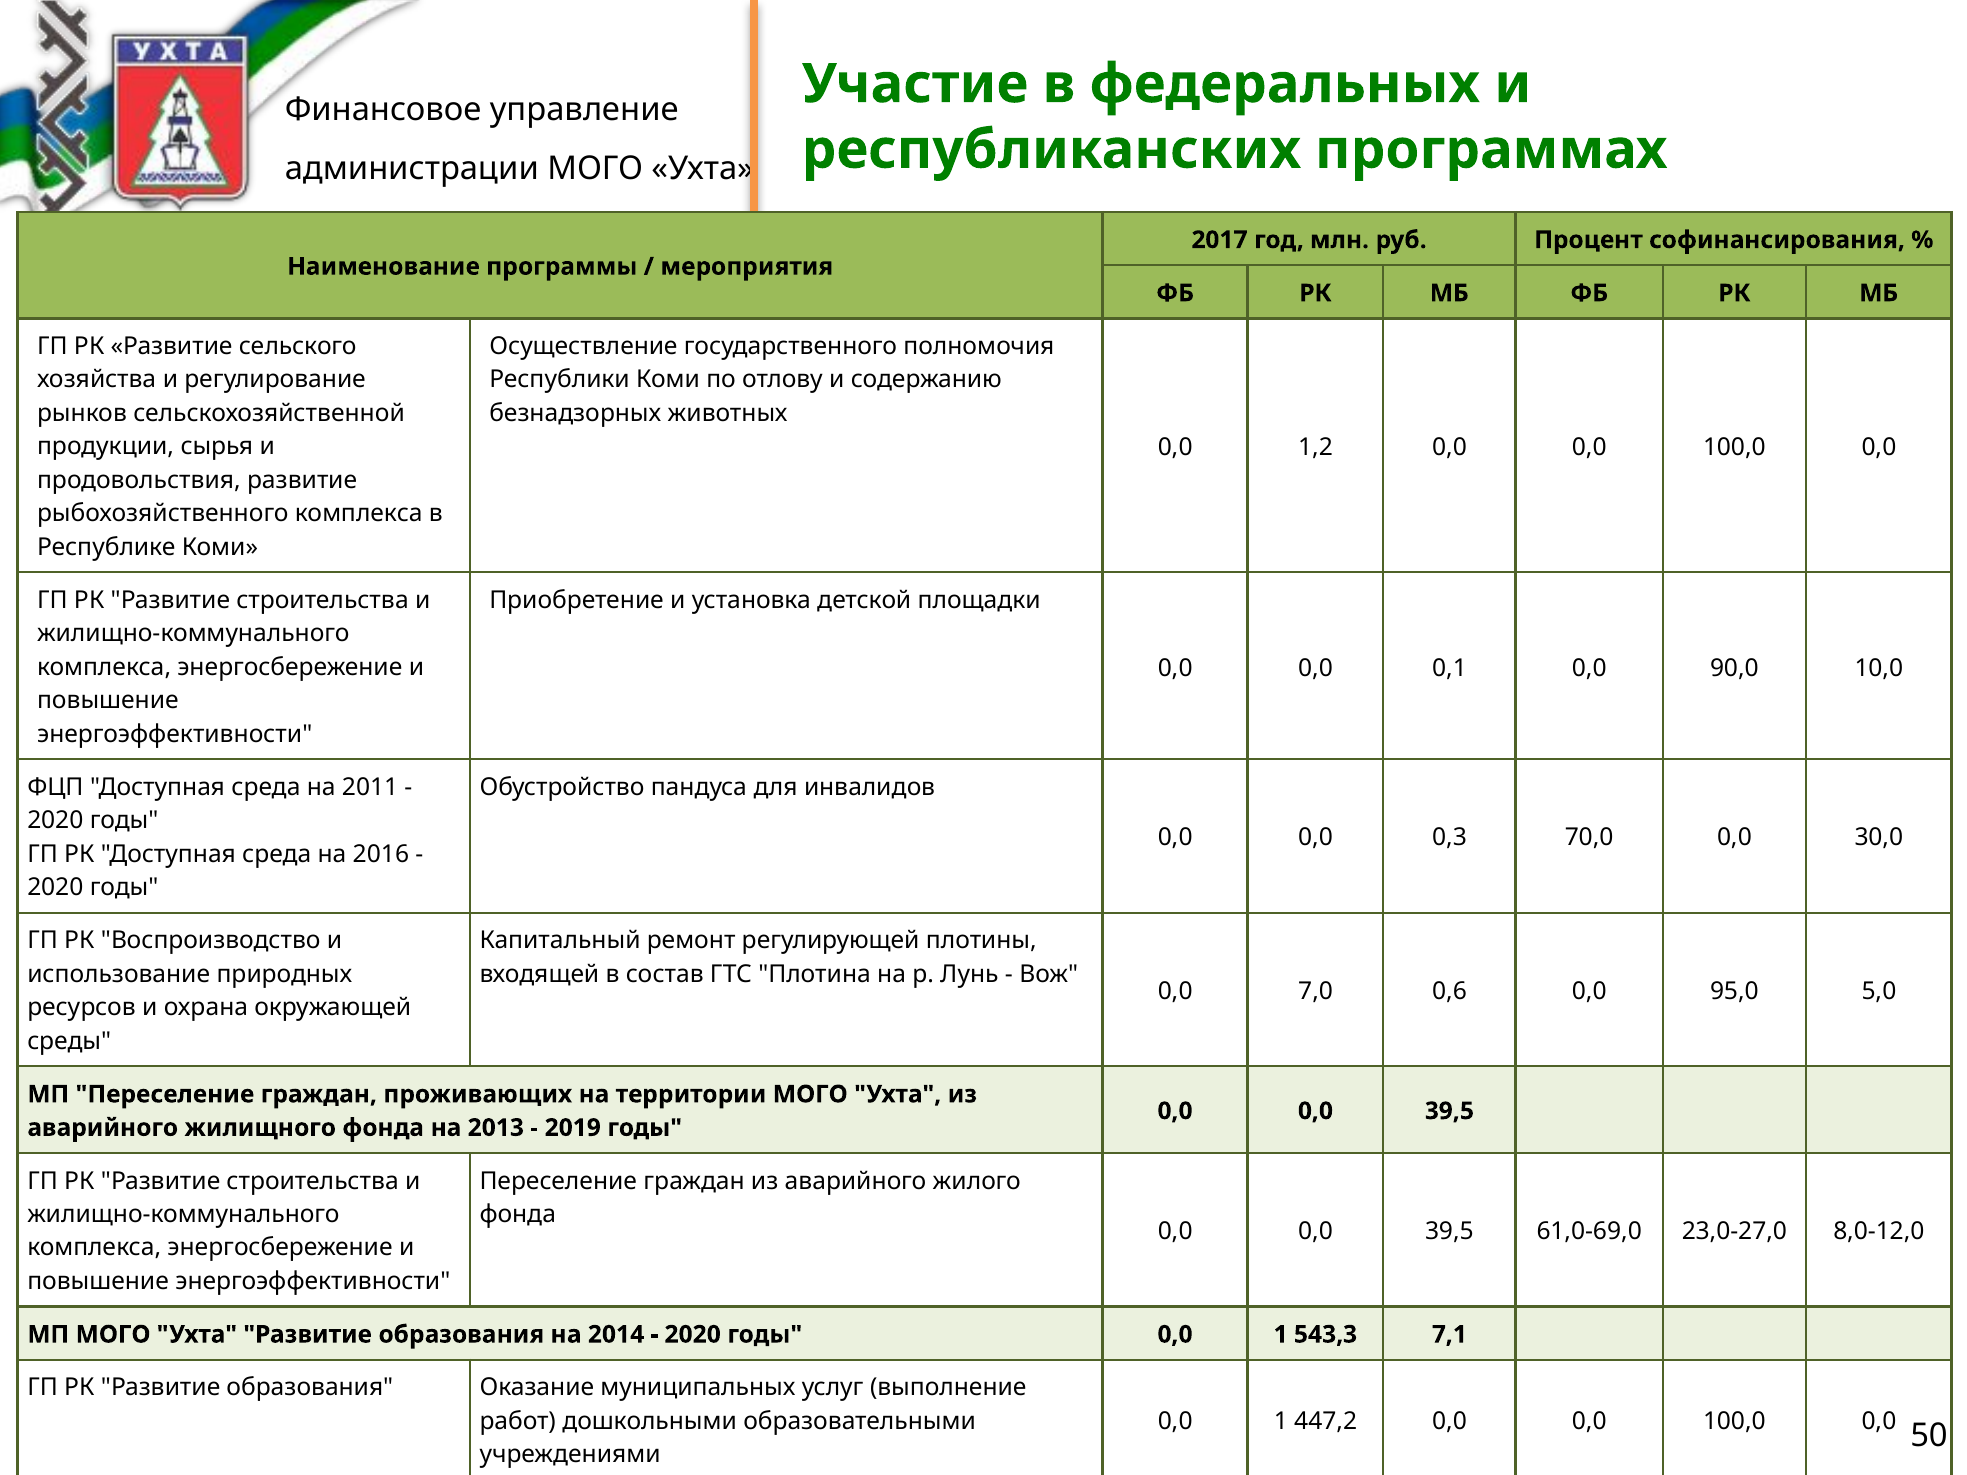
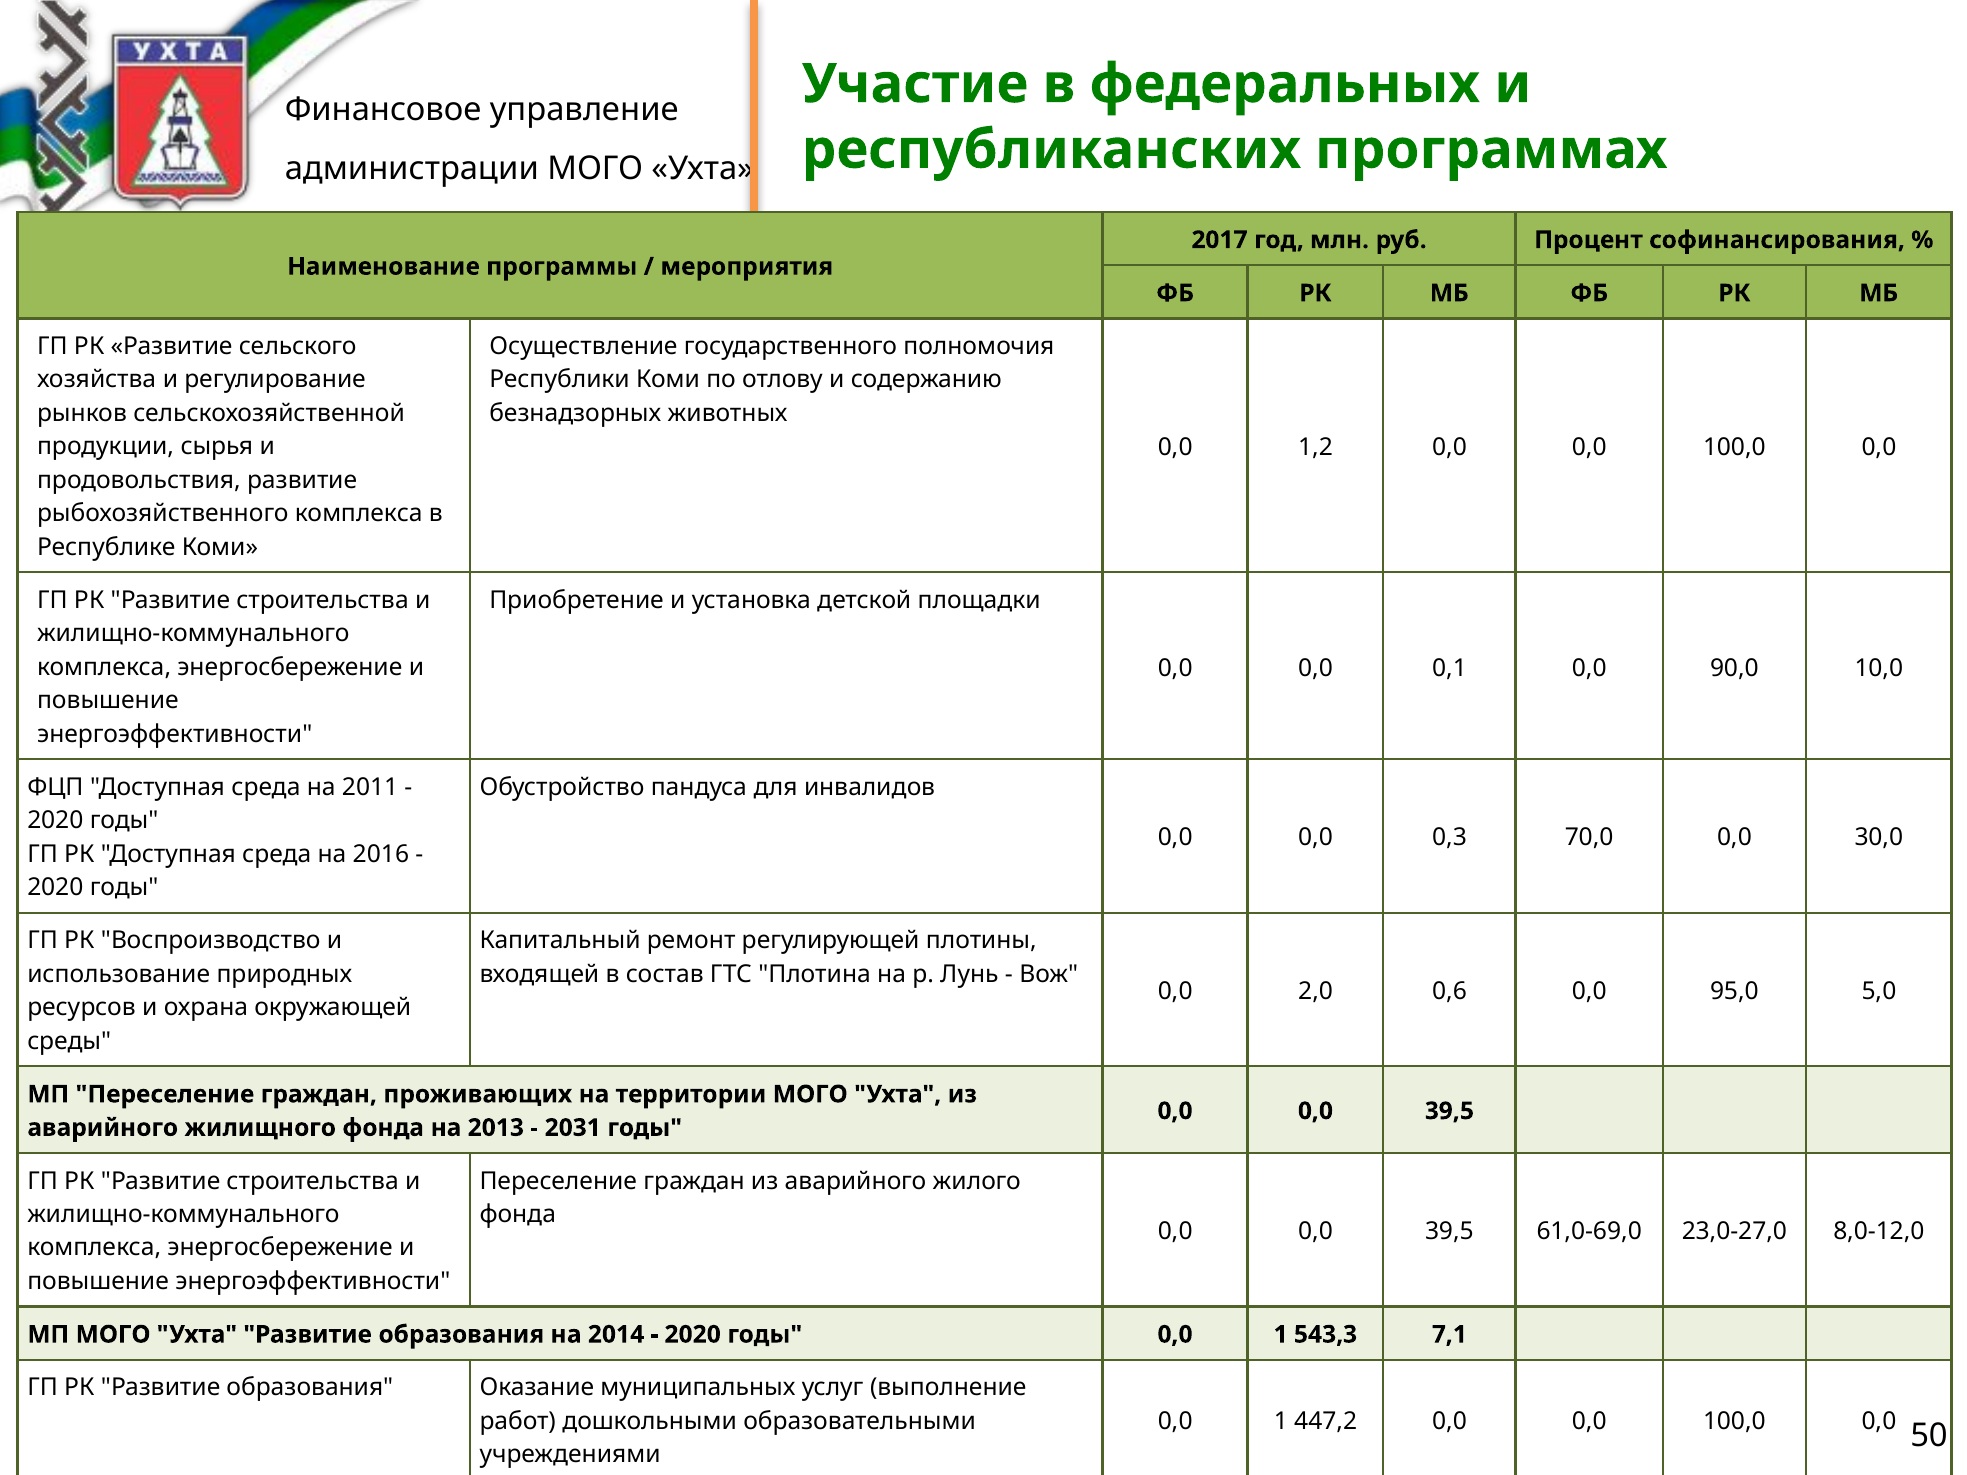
7,0: 7,0 -> 2,0 (1316, 991)
2019: 2019 -> 2031 (573, 1128)
